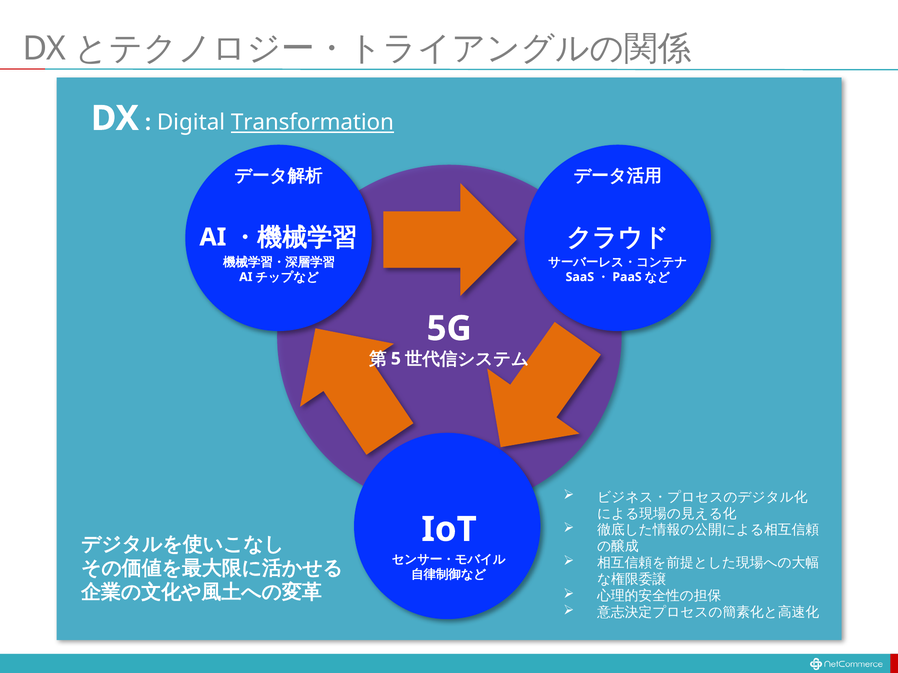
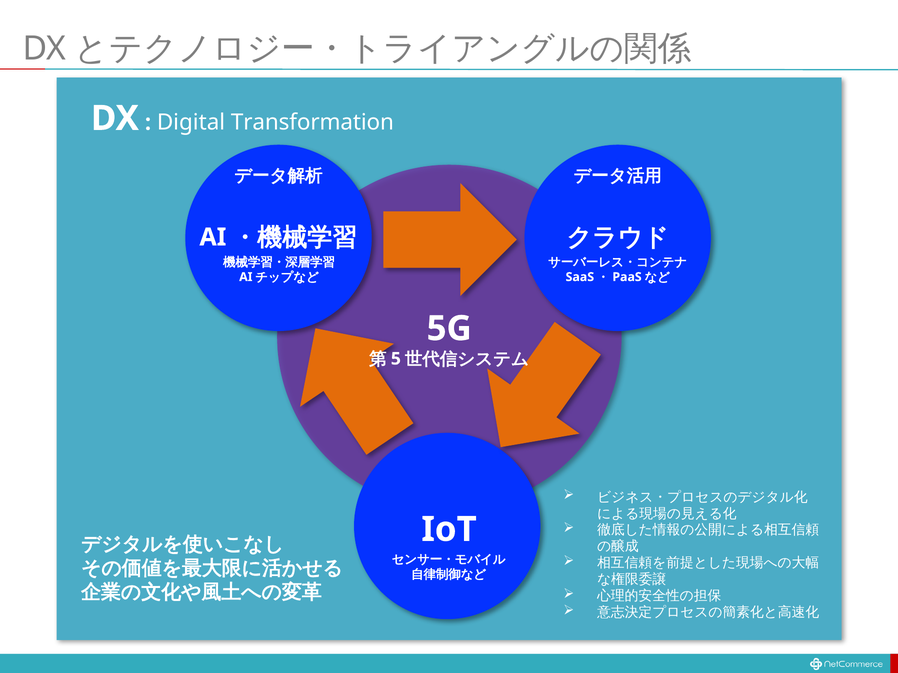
Transformation underline: present -> none (312, 123)
